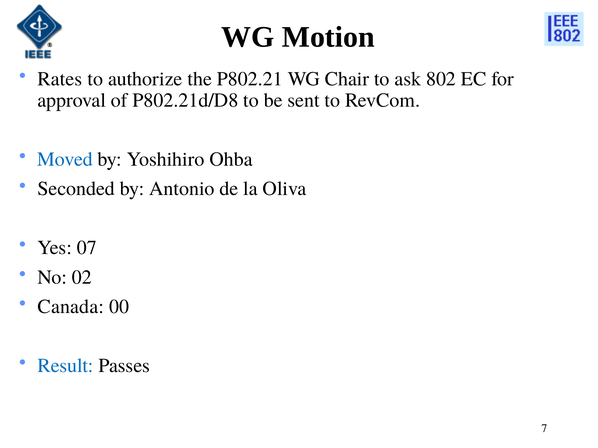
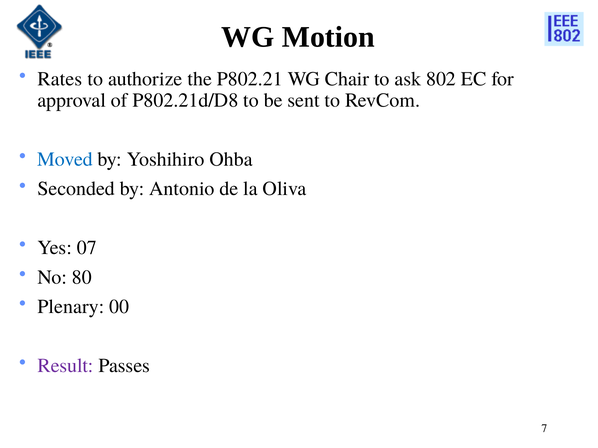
02: 02 -> 80 (82, 277)
Canada: Canada -> Plenary (71, 307)
Result colour: blue -> purple (65, 366)
